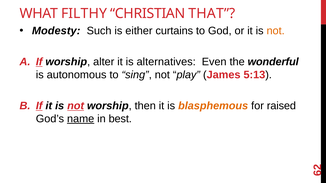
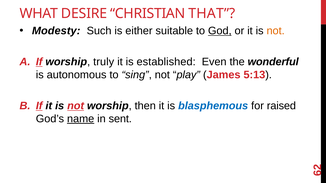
FILTHY: FILTHY -> DESIRE (84, 13)
curtains: curtains -> suitable (174, 31)
God underline: none -> present (220, 31)
alter: alter -> truly (104, 62)
alternatives: alternatives -> established (166, 62)
blasphemous colour: orange -> blue (213, 106)
best: best -> sent (120, 119)
